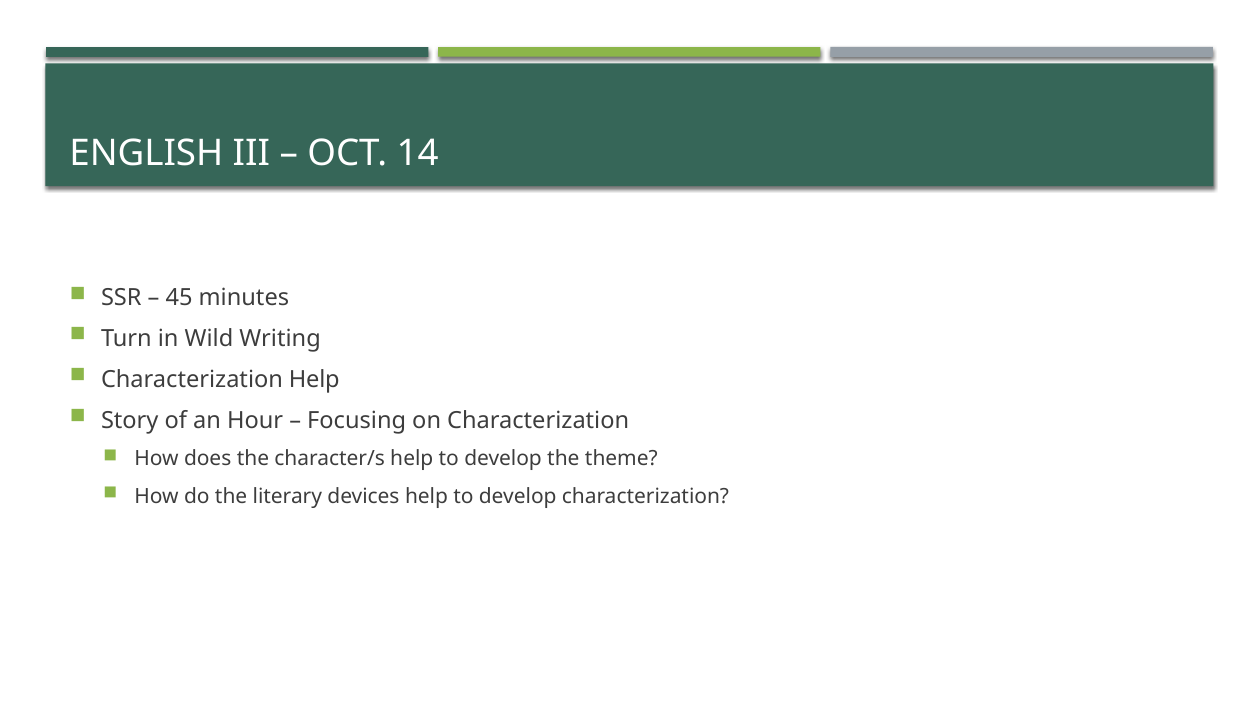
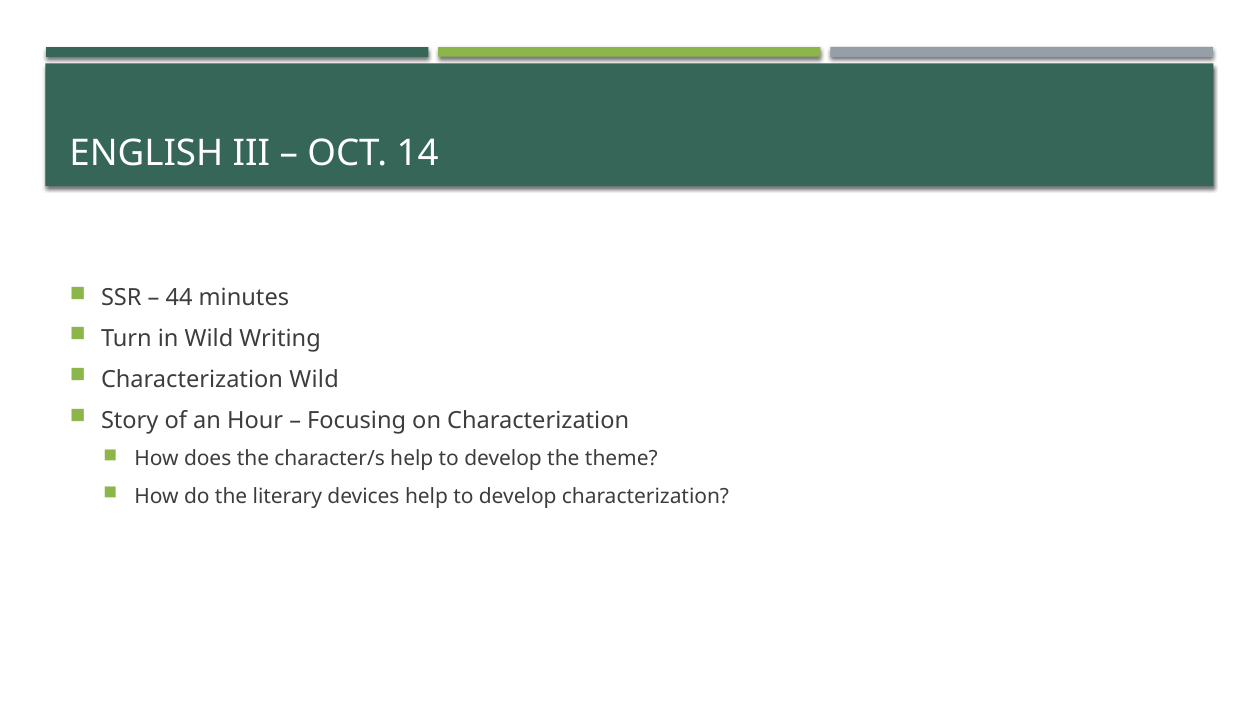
45: 45 -> 44 (179, 298)
Characterization Help: Help -> Wild (314, 379)
